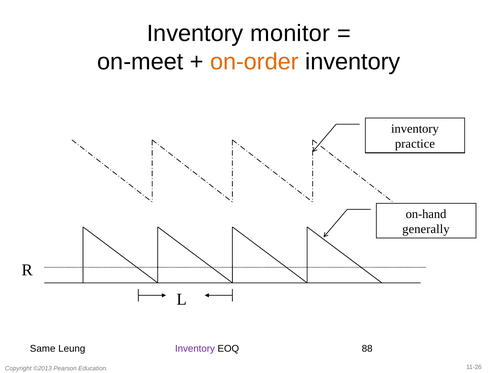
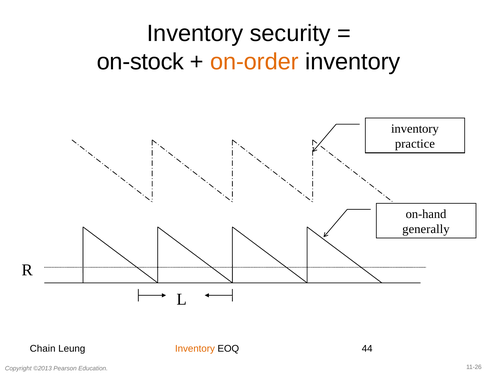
monitor: monitor -> security (290, 34)
on-meet: on-meet -> on-stock (140, 62)
Same: Same -> Chain (43, 349)
Inventory colour: purple -> orange (195, 349)
88: 88 -> 44 (367, 349)
